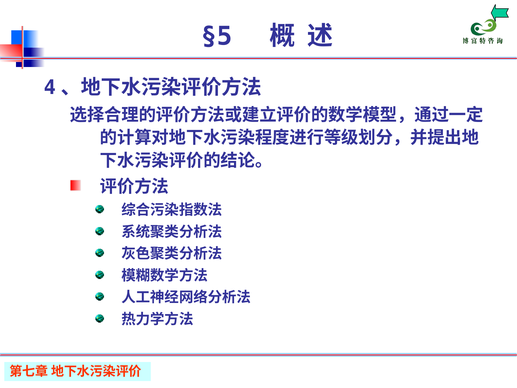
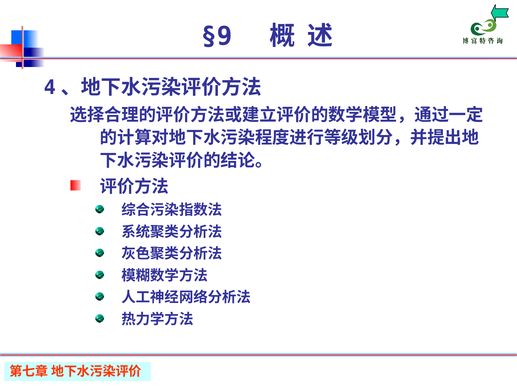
§5: §5 -> §9 (217, 36)
